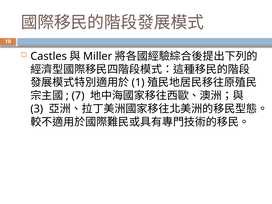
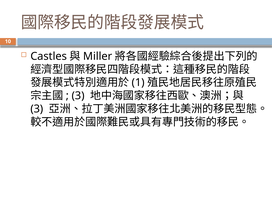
7: 7 -> 3 (78, 96)
